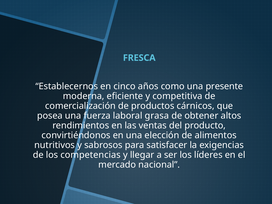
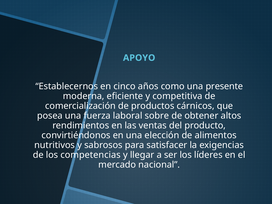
FRESCA: FRESCA -> APOYO (139, 58)
grasa: grasa -> sobre (157, 116)
